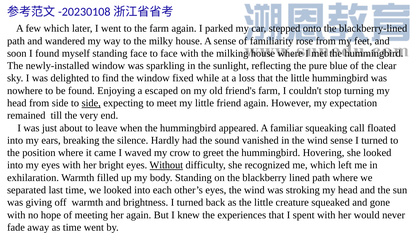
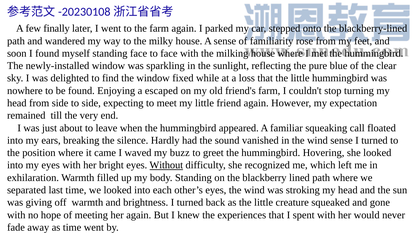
few which: which -> finally (57, 28)
side underline: present -> none (91, 103)
crow: crow -> buzz (180, 152)
